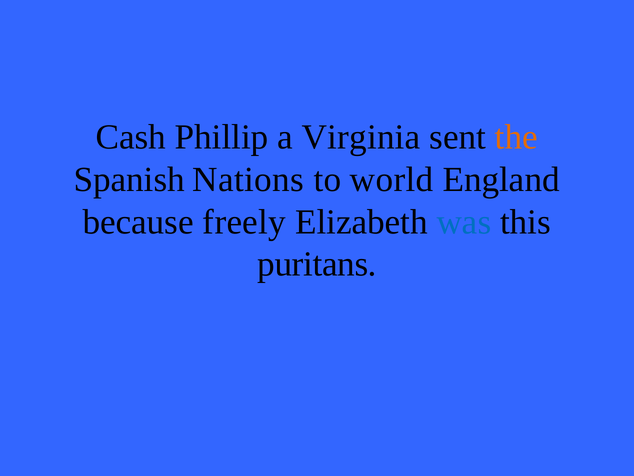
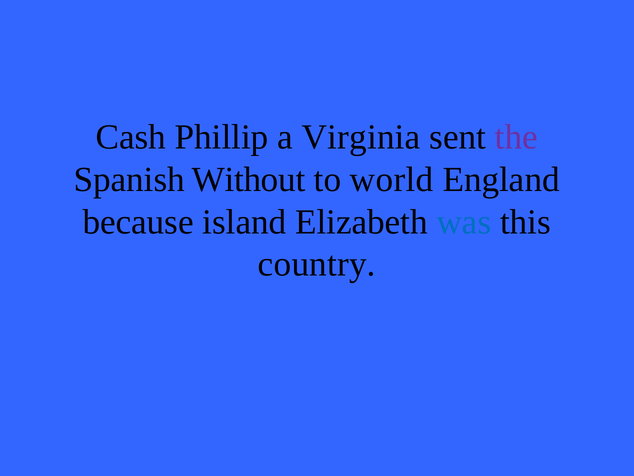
the colour: orange -> purple (516, 137)
Nations: Nations -> Without (249, 179)
freely: freely -> island (244, 222)
puritans: puritans -> country (317, 264)
